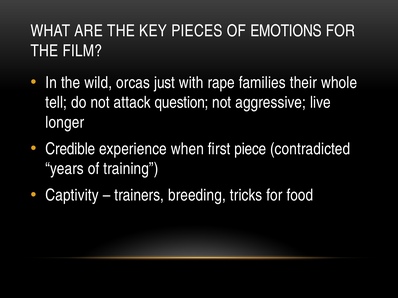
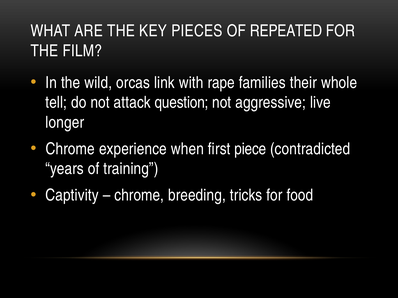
EMOTIONS: EMOTIONS -> REPEATED (286, 31)
just: just -> link (164, 83)
Credible: Credible -> Chrome (70, 149)
trainers: trainers -> chrome (139, 196)
